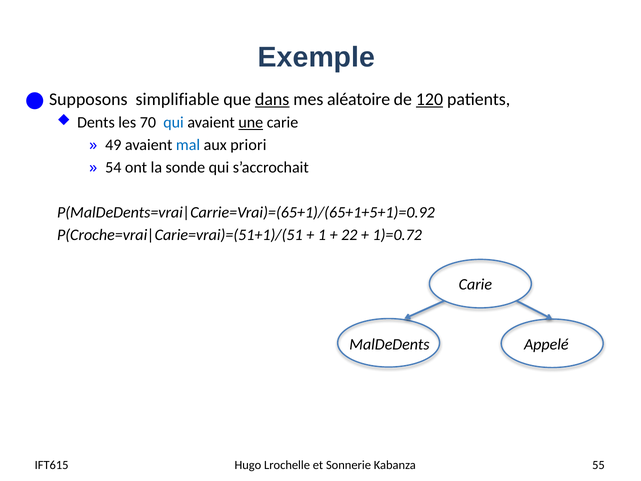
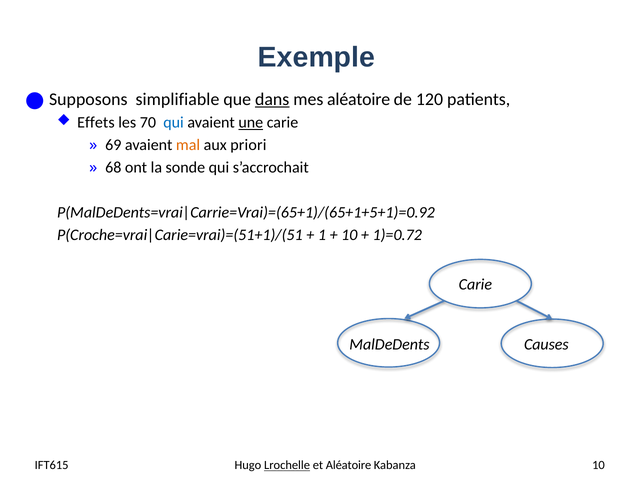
120 underline: present -> none (430, 99)
Dents: Dents -> Effets (96, 123)
49: 49 -> 69 (113, 145)
mal colour: blue -> orange (188, 145)
54: 54 -> 68 (113, 168)
22: 22 -> 10 (349, 235)
Appelé: Appelé -> Causes (546, 344)
Lrochelle underline: none -> present (287, 465)
et Sonnerie: Sonnerie -> Aléatoire (349, 465)
Kabanza 55: 55 -> 10 (598, 465)
